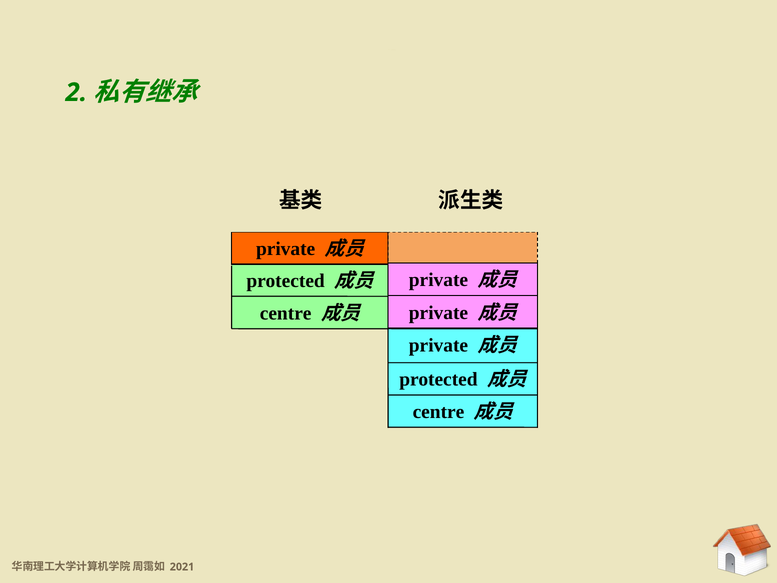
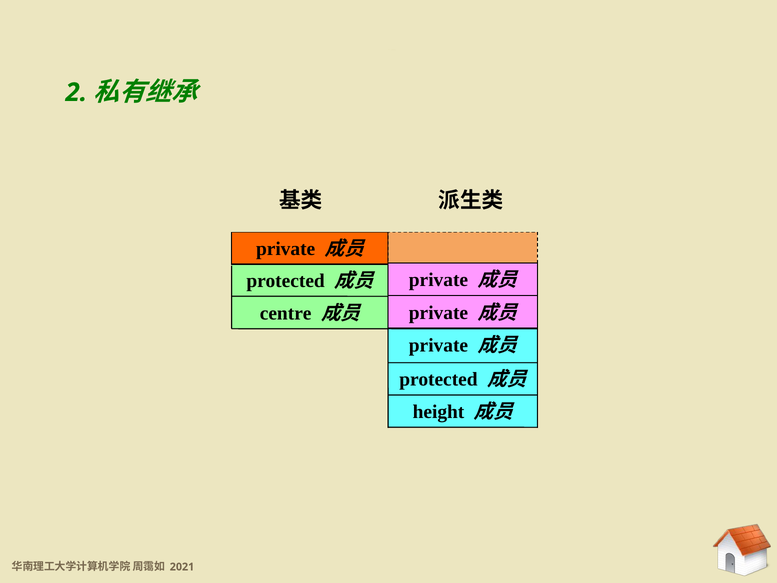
centre: centre -> height (438, 412)
